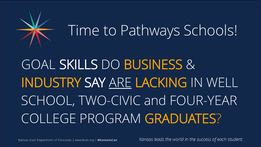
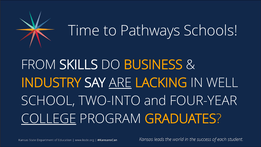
GOAL: GOAL -> FROM (39, 65)
TWO-CIVIC: TWO-CIVIC -> TWO-INTO (110, 101)
COLLEGE underline: none -> present (49, 119)
